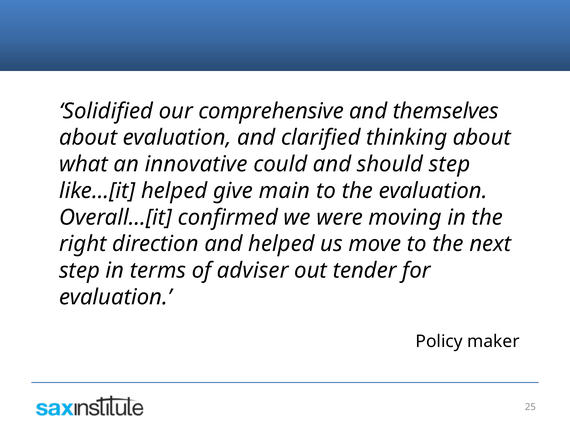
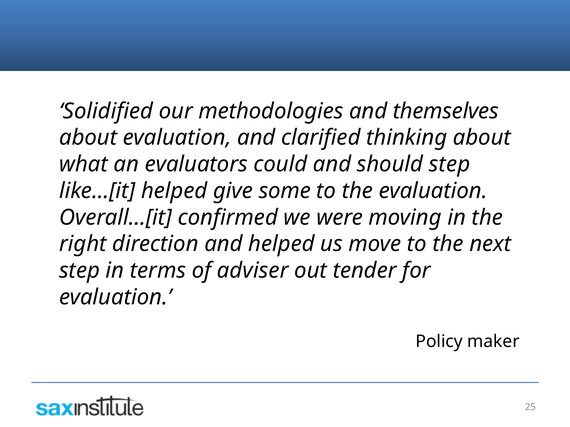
comprehensive: comprehensive -> methodologies (271, 111)
innovative: innovative -> evaluators (196, 164)
main: main -> some (285, 191)
